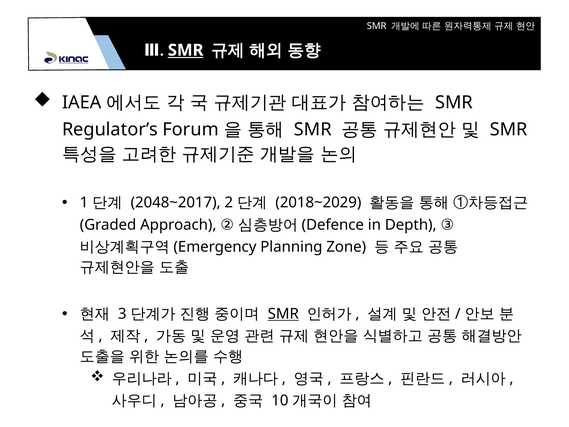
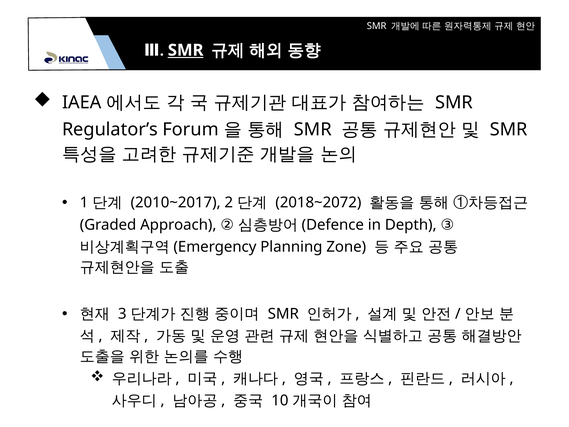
2048~2017: 2048~2017 -> 2010~2017 (176, 203)
2018~2029: 2018~2029 -> 2018~2072 (318, 203)
SMR underline: present -> none (283, 314)
